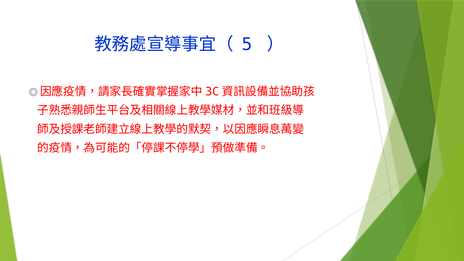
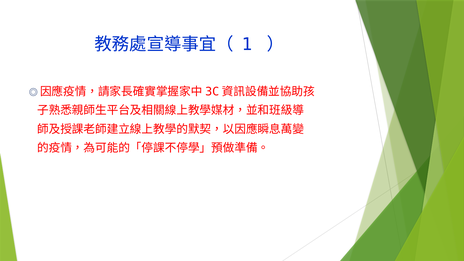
5: 5 -> 1 (247, 44)
